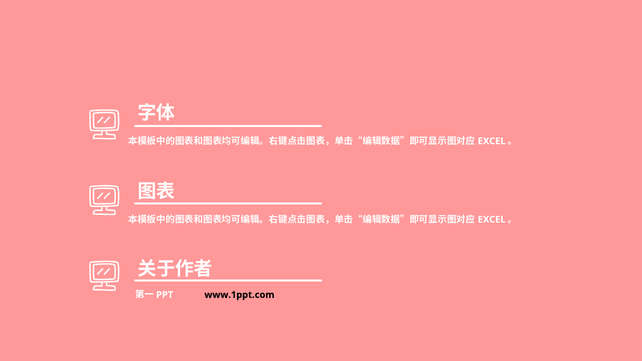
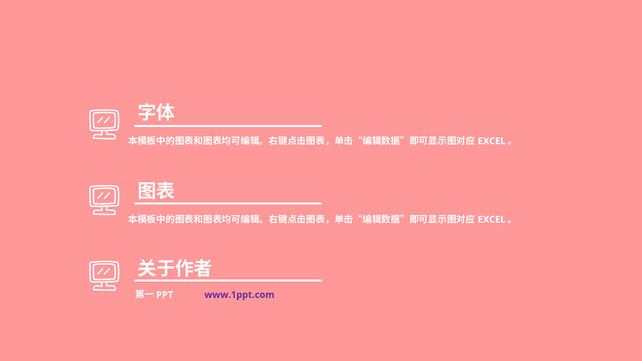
www.1ppt.com colour: black -> purple (239, 295)
